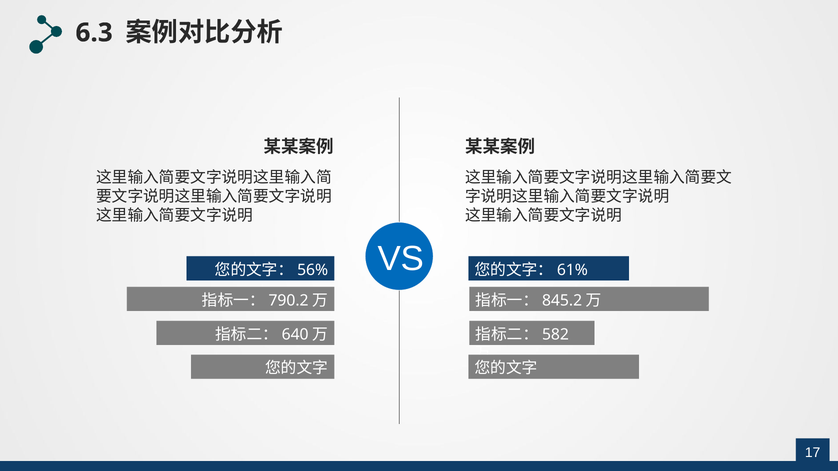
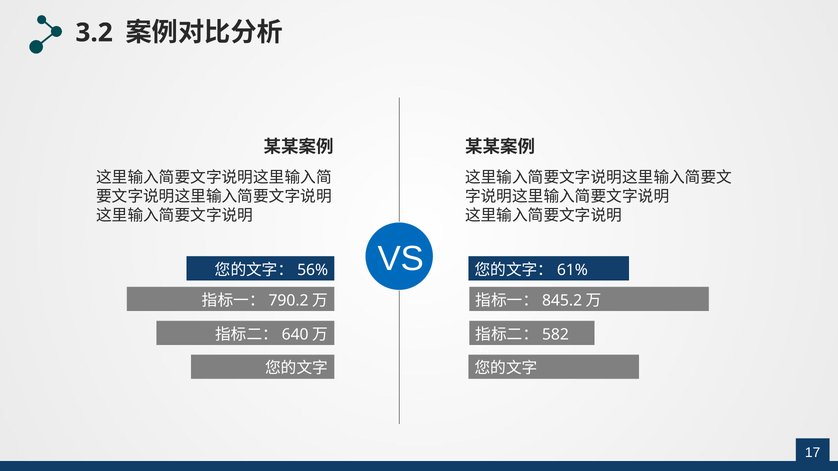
6.3: 6.3 -> 3.2 (94, 33)
